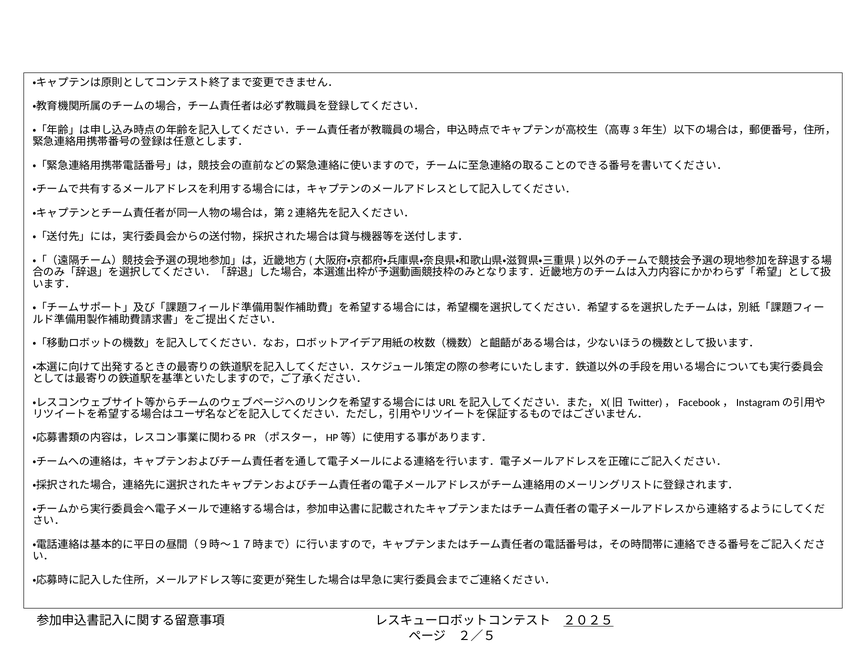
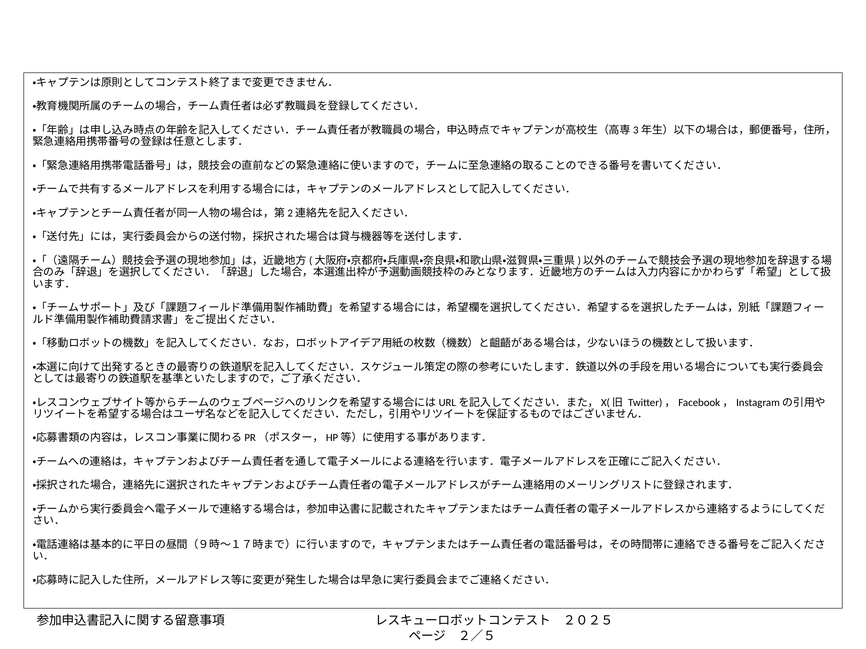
２０２５ underline: present -> none (588, 621)
